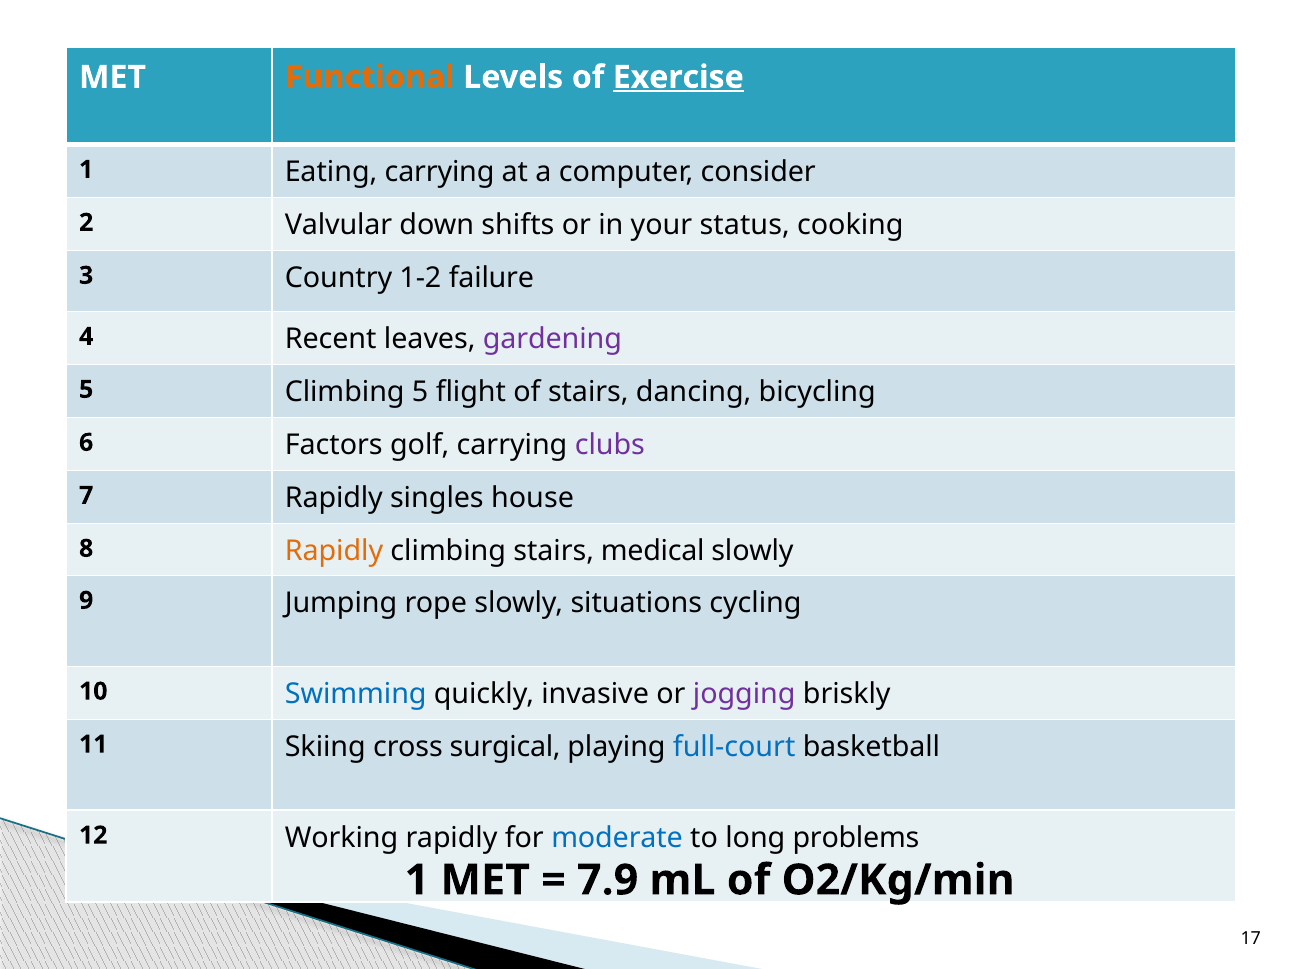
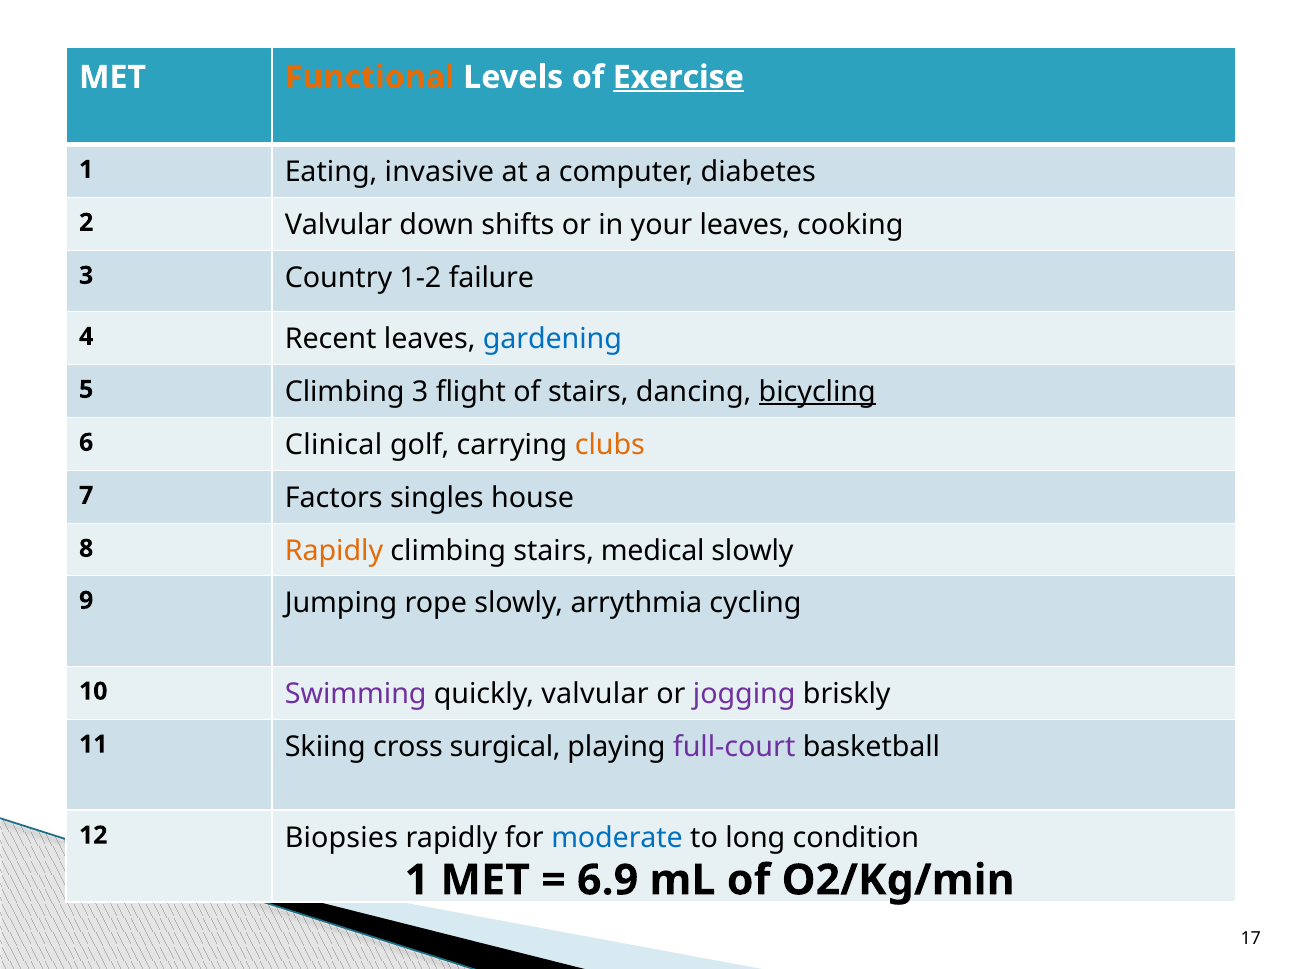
Eating carrying: carrying -> invasive (439, 172)
consider: consider -> diabetes (758, 172)
your status: status -> leaves (745, 225)
gardening colour: purple -> blue (552, 339)
Climbing 5: 5 -> 3 (420, 392)
bicycling underline: none -> present (817, 392)
Factors: Factors -> Clinical (334, 445)
clubs colour: purple -> orange (610, 445)
7 Rapidly: Rapidly -> Factors (334, 498)
situations: situations -> arrythmia (636, 603)
Swimming colour: blue -> purple (356, 694)
quickly invasive: invasive -> valvular (595, 694)
full-court colour: blue -> purple (734, 747)
Working: Working -> Biopsies (341, 838)
problems: problems -> condition (856, 838)
7.9: 7.9 -> 6.9 (608, 880)
